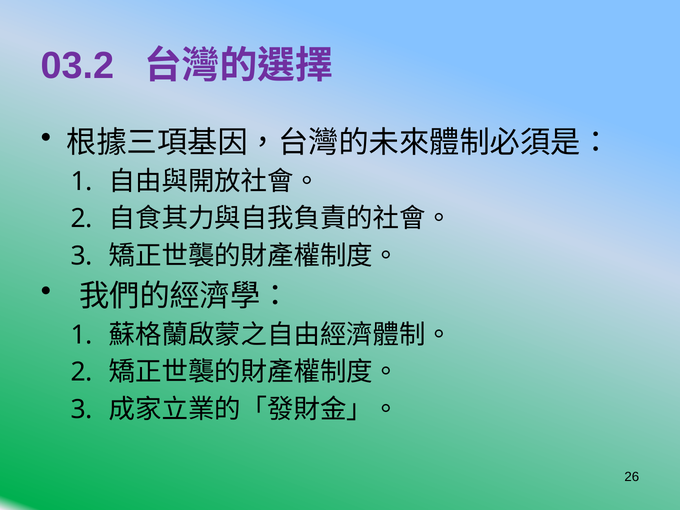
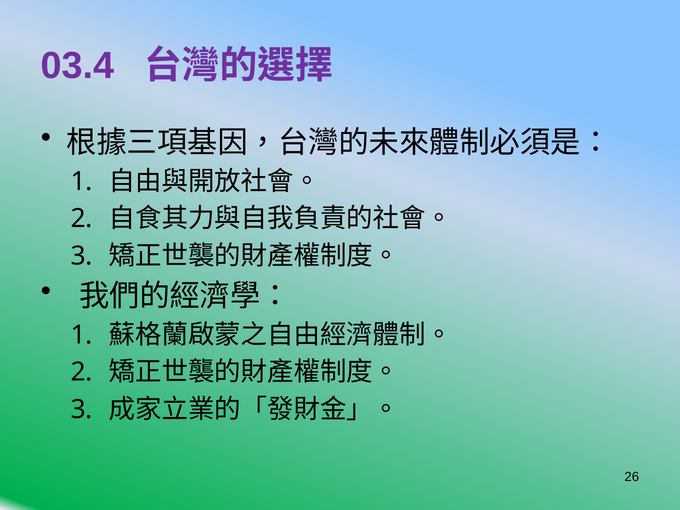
03.2: 03.2 -> 03.4 (77, 66)
